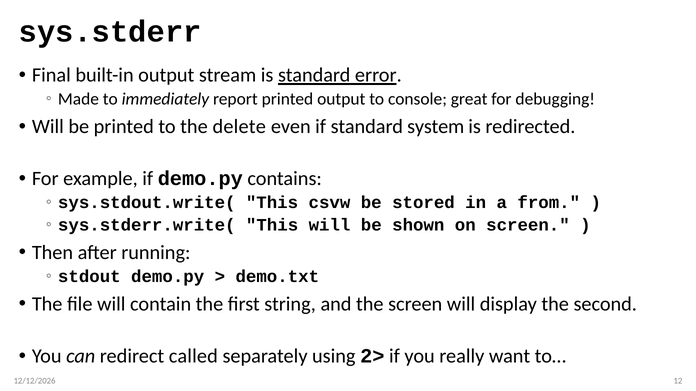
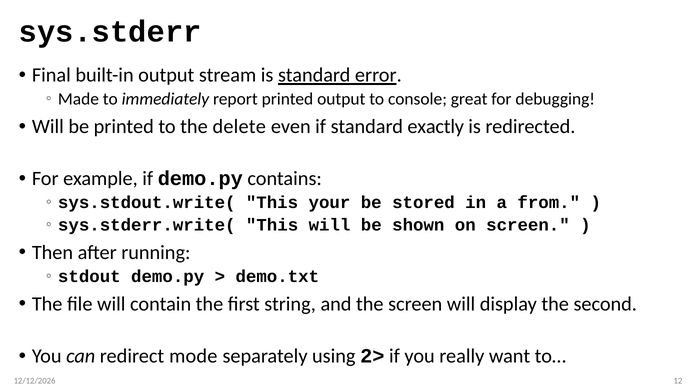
system: system -> exactly (436, 127)
csvw: csvw -> your (329, 203)
called: called -> mode (193, 357)
